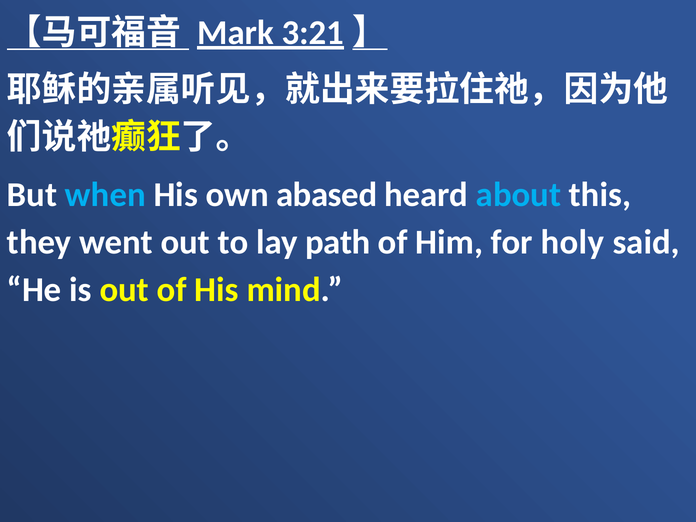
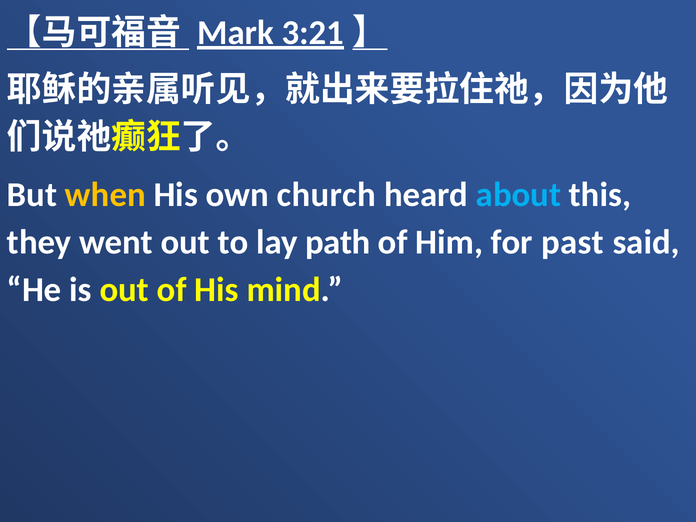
when colour: light blue -> yellow (105, 195)
abased: abased -> church (326, 195)
holy: holy -> past (572, 242)
